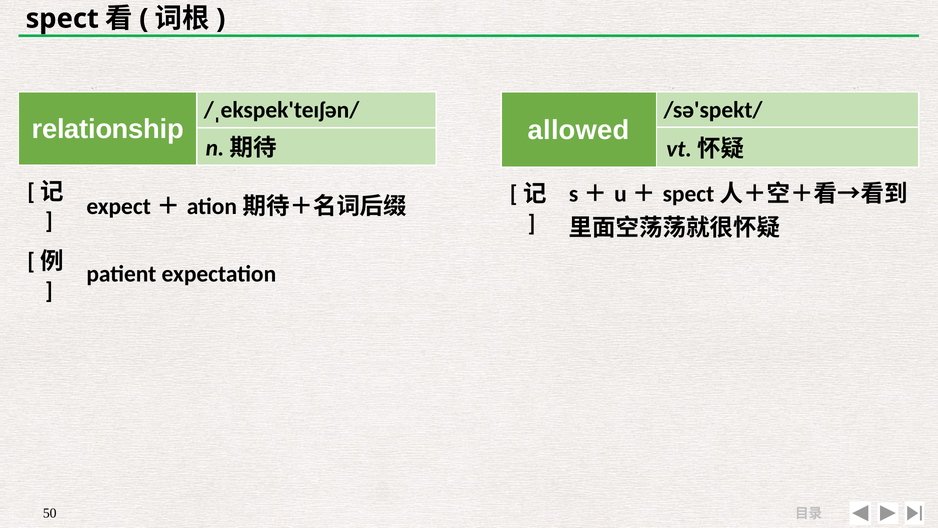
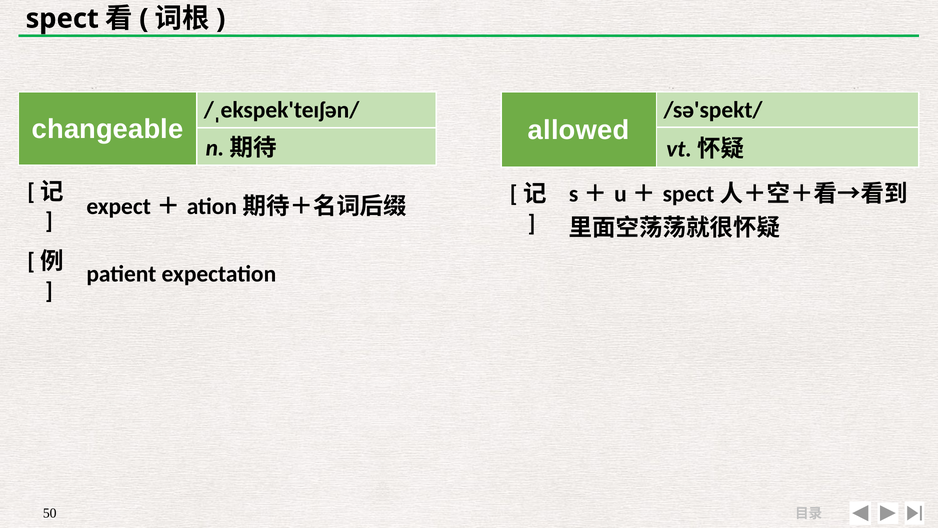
relationship: relationship -> changeable (108, 129)
